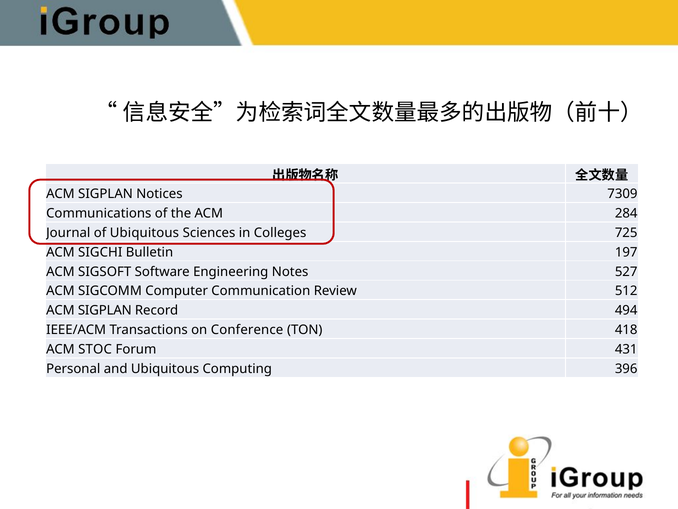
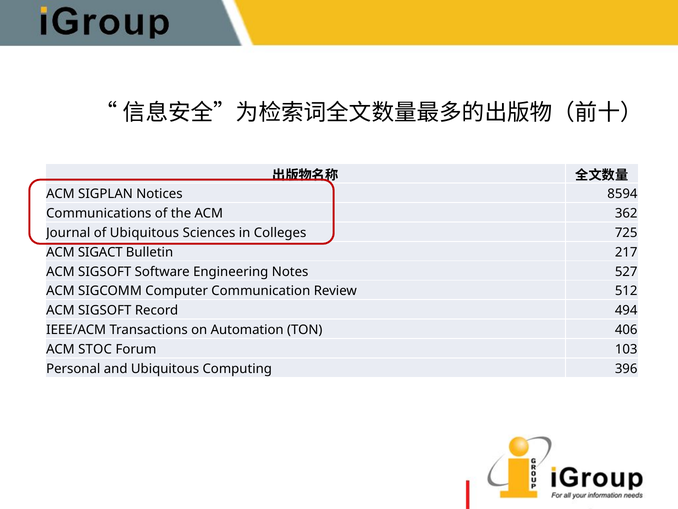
7309: 7309 -> 8594 (622, 194)
284: 284 -> 362 (626, 213)
SIGCHI: SIGCHI -> SIGACT (100, 252)
197: 197 -> 217 (626, 252)
SIGPLAN: SIGPLAN -> SIGSOFT (105, 310)
Conference: Conference -> Automation (247, 330)
418: 418 -> 406 (626, 330)
431: 431 -> 103 (626, 349)
